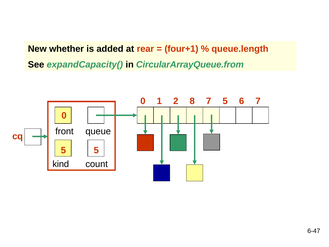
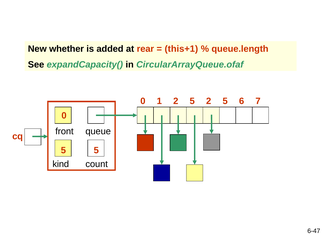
four+1: four+1 -> this+1 (181, 49)
CircularArrayQueue.from: CircularArrayQueue.from -> CircularArrayQueue.ofaf (190, 64)
0 8: 8 -> 5 (192, 101)
1 7: 7 -> 2 (209, 101)
